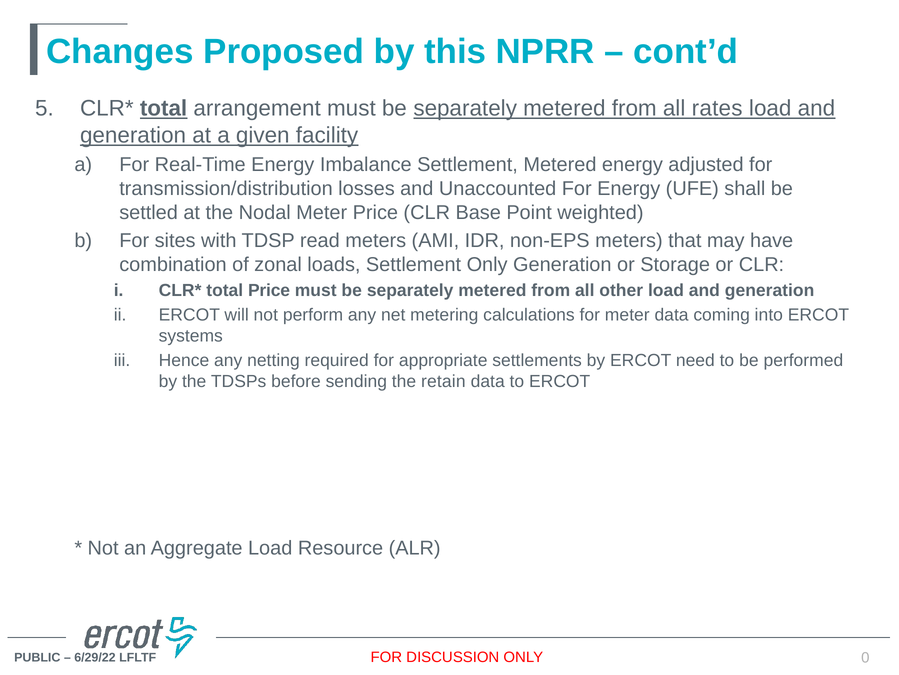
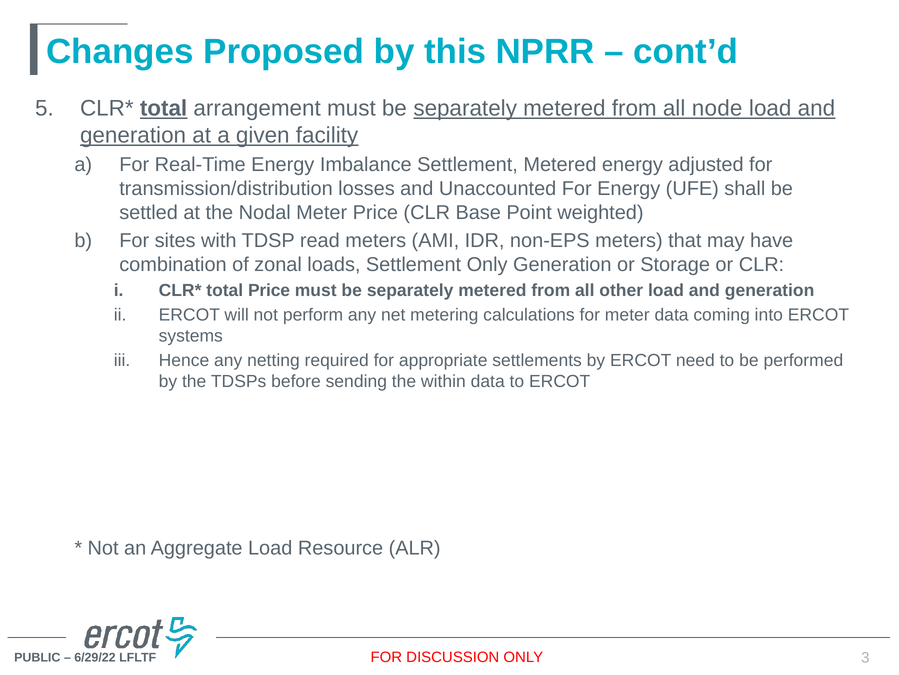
rates: rates -> node (717, 108)
retain: retain -> within (443, 381)
0: 0 -> 3 (865, 657)
